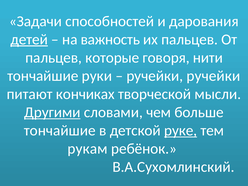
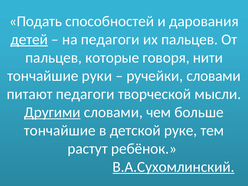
Задачи: Задачи -> Подать (36, 21)
на важность: важность -> педагоги (110, 39)
ручейки ручейки: ручейки -> словами (214, 76)
питают кончиках: кончиках -> педагоги (85, 94)
руке underline: present -> none (181, 130)
рукам: рукам -> растут (88, 149)
В.А.Сухомлинский underline: none -> present (174, 167)
